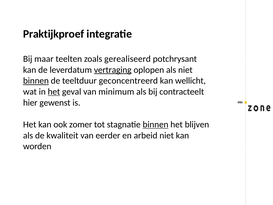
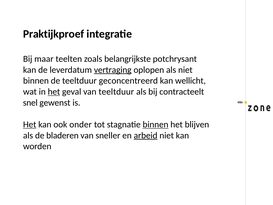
gerealiseerd: gerealiseerd -> belangrijkste (128, 59)
binnen underline: present -> none (36, 81)
van minimum: minimum -> teeltduur (116, 92)
hier: hier -> snel (30, 102)
Het underline: none -> present (30, 124)
zomer: zomer -> onder (81, 124)
kwaliteit: kwaliteit -> bladeren (62, 135)
eerder: eerder -> sneller (108, 135)
arbeid underline: none -> present (146, 135)
